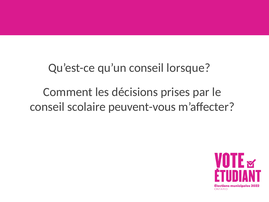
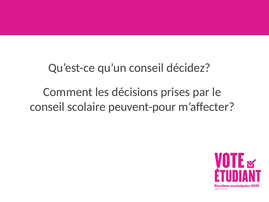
lorsque: lorsque -> décidez (189, 68)
peuvent-vous: peuvent-vous -> peuvent-pour (142, 107)
